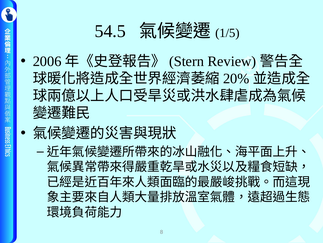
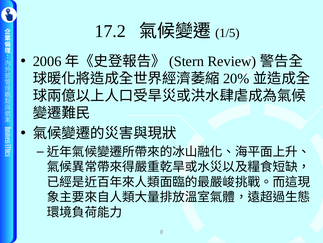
54.5: 54.5 -> 17.2 (110, 31)
